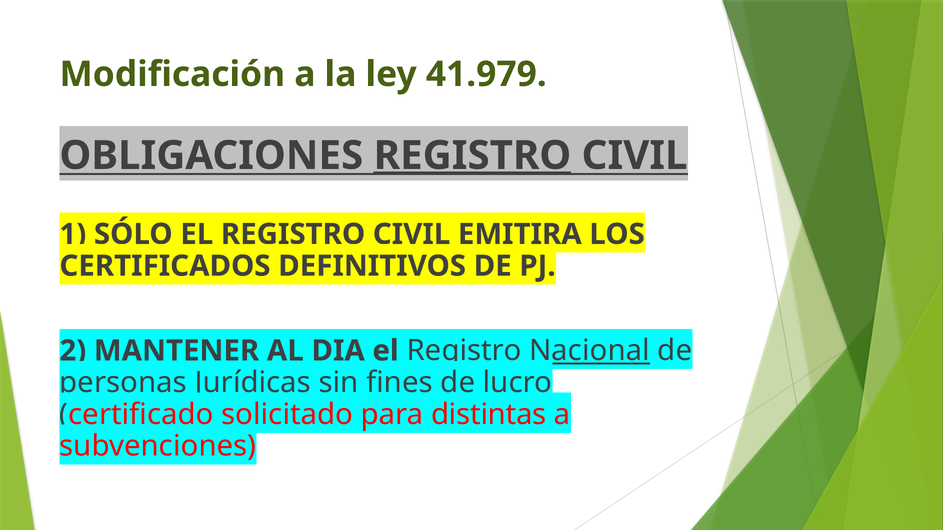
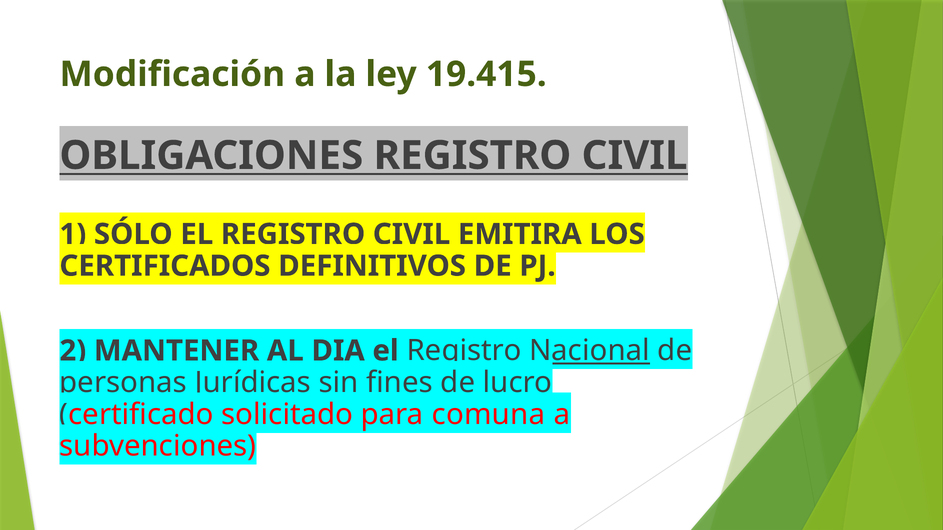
41.979: 41.979 -> 19.415 (486, 74)
REGISTRO underline: present -> none (472, 156)
distintas: distintas -> comuna (489, 415)
